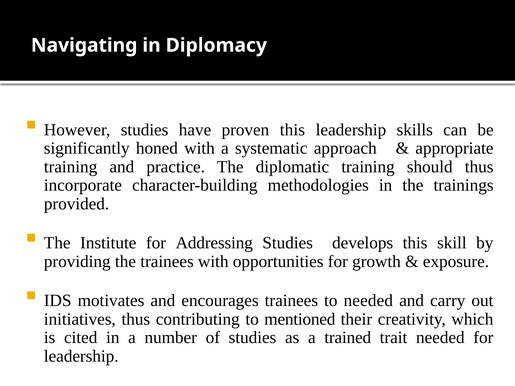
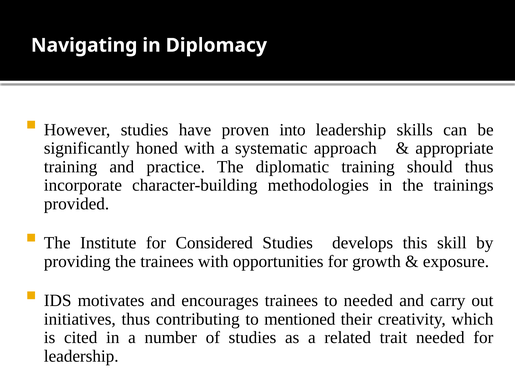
proven this: this -> into (293, 130)
Addressing: Addressing -> Considered (214, 243)
trained: trained -> related (348, 338)
